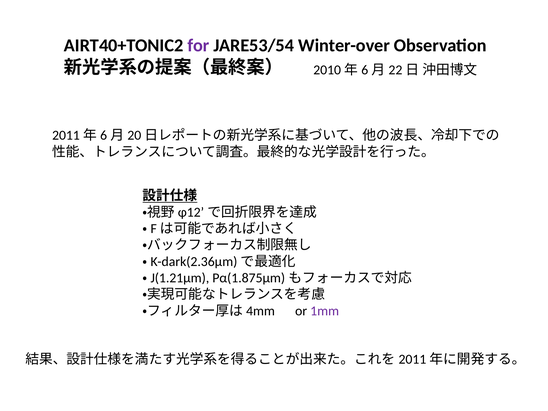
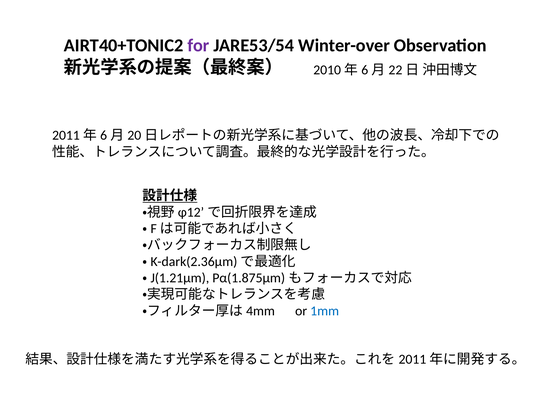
1mm colour: purple -> blue (325, 311)
